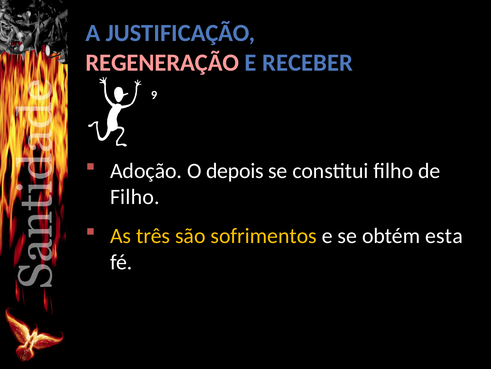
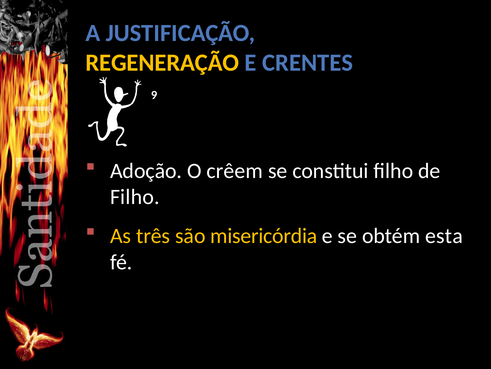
REGENERAÇÃO colour: pink -> yellow (162, 62)
RECEBER: RECEBER -> CRENTES (308, 62)
depois: depois -> crêem (235, 171)
sofrimentos: sofrimentos -> misericórdia (264, 235)
